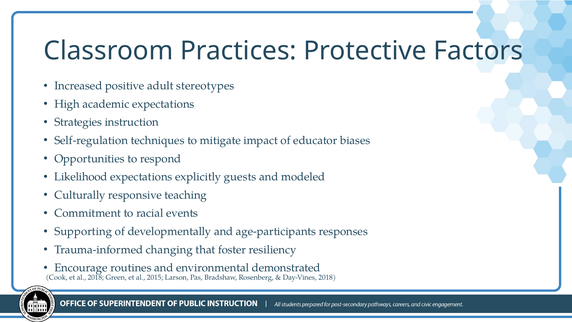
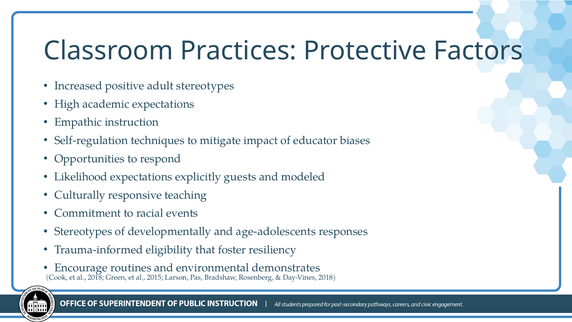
Strategies: Strategies -> Empathic (78, 122)
Supporting: Supporting -> Stereotypes (83, 231)
age-participants: age-participants -> age-adolescents (276, 231)
changing: changing -> eligibility (169, 249)
demonstrated: demonstrated -> demonstrates (286, 268)
